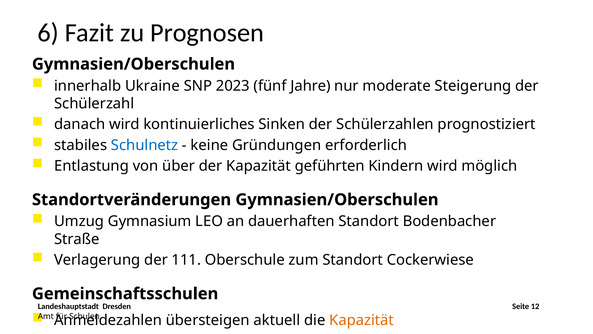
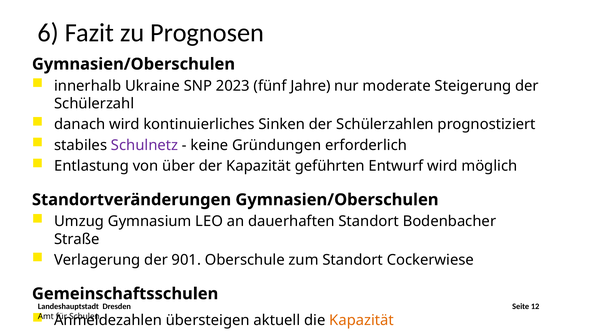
Schulnetz colour: blue -> purple (145, 145)
Kindern: Kindern -> Entwurf (396, 166)
111: 111 -> 901 (186, 260)
